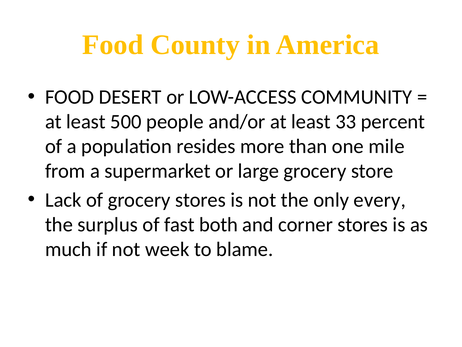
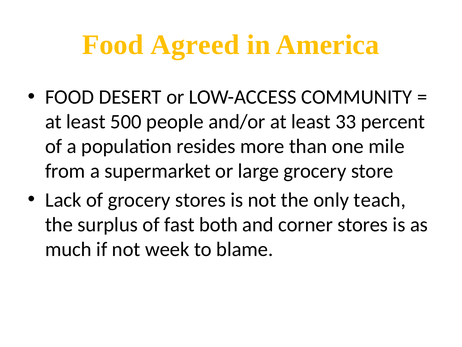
County: County -> Agreed (195, 45)
every: every -> teach (380, 200)
